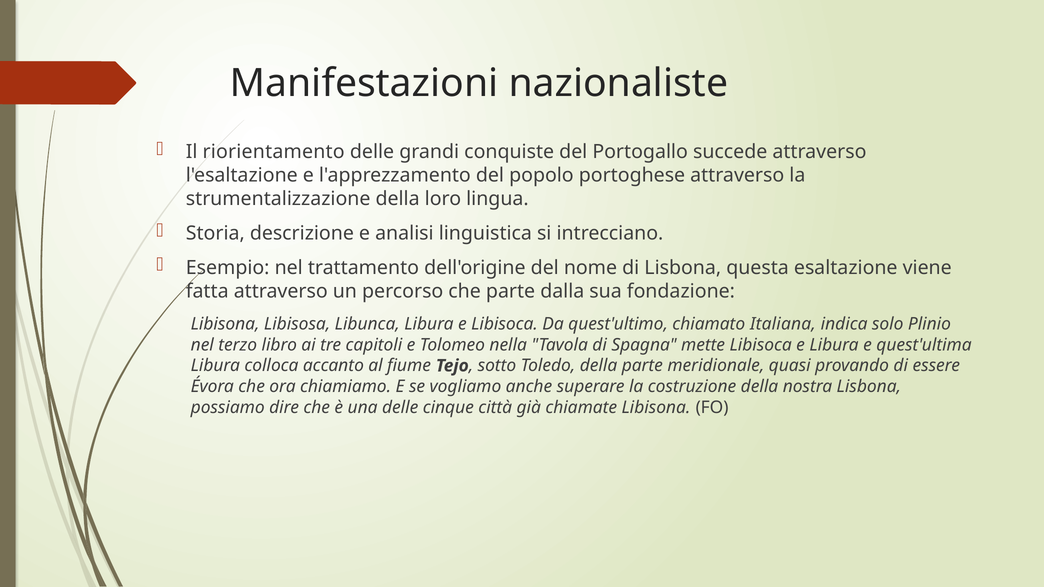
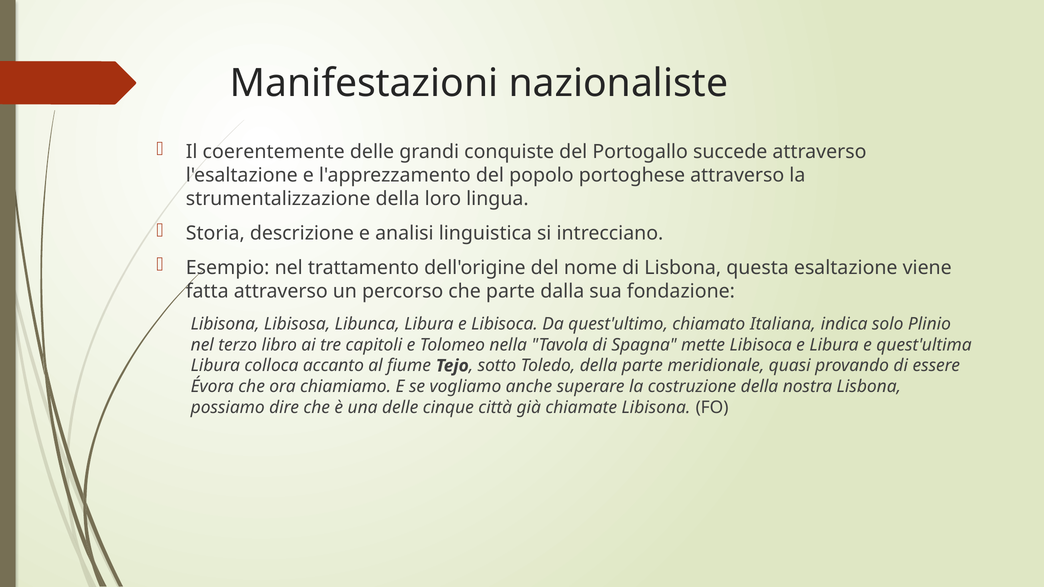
riorientamento: riorientamento -> coerentemente (274, 152)
